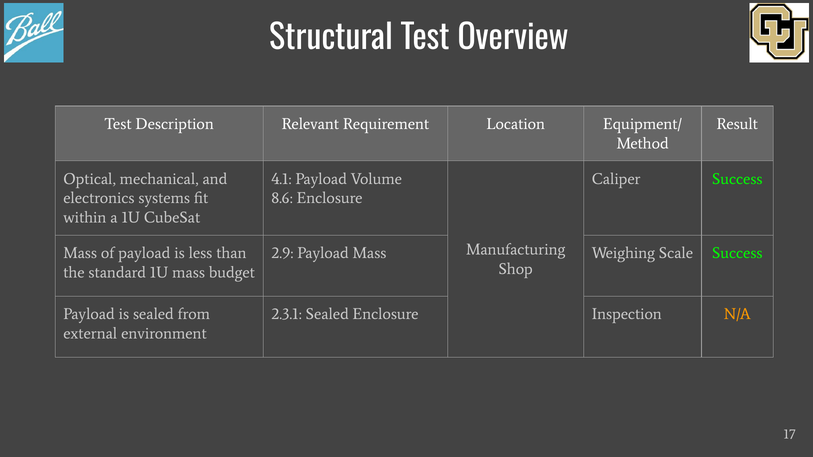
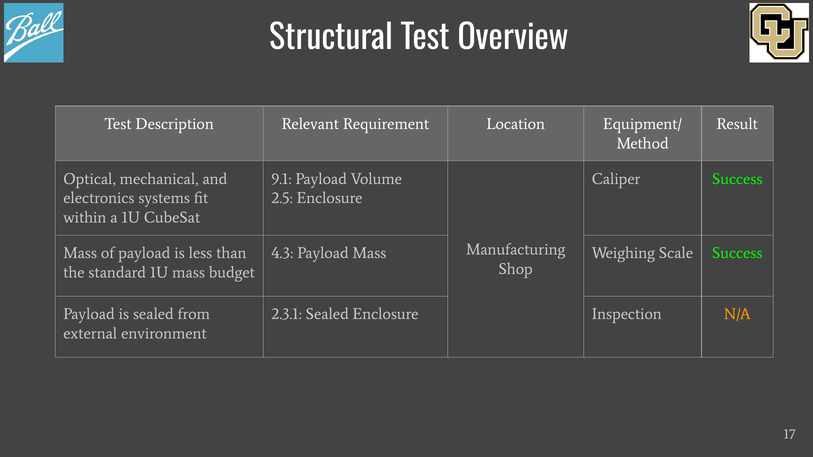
4.1: 4.1 -> 9.1 (281, 179)
8.6: 8.6 -> 2.5 (282, 198)
2.9: 2.9 -> 4.3 (282, 253)
